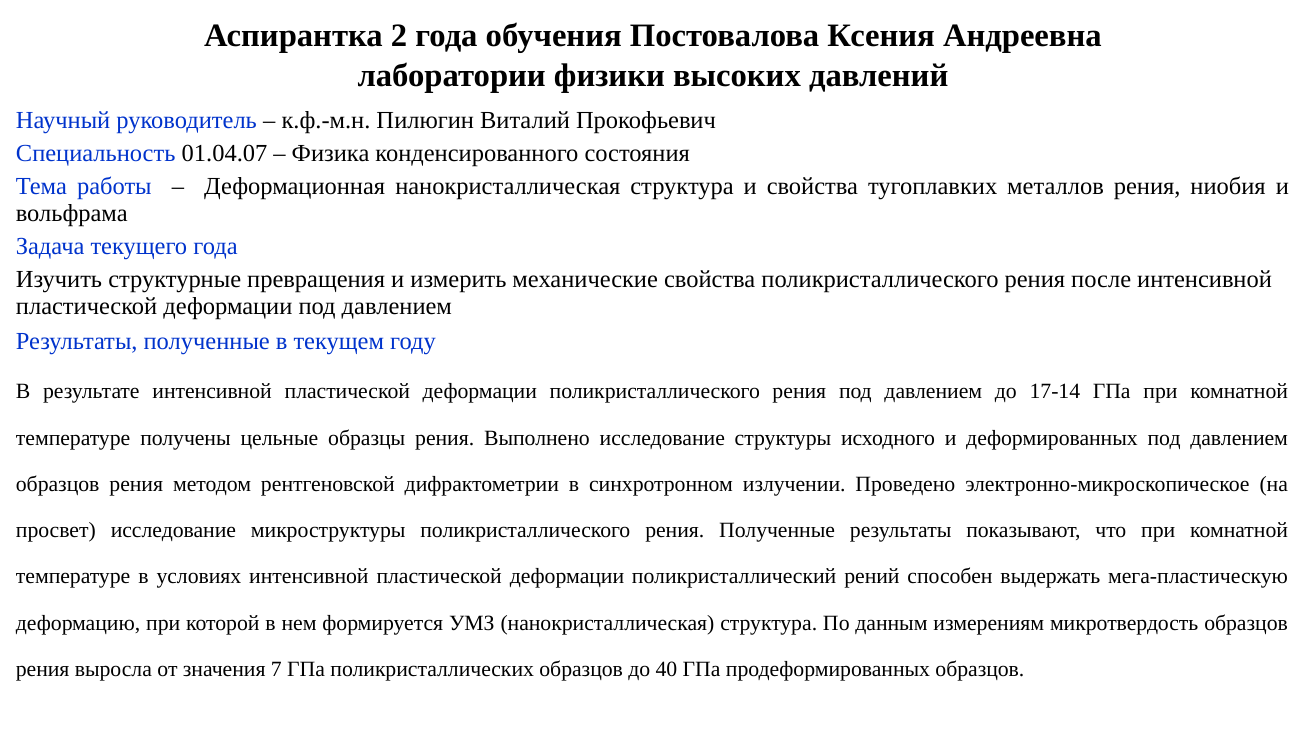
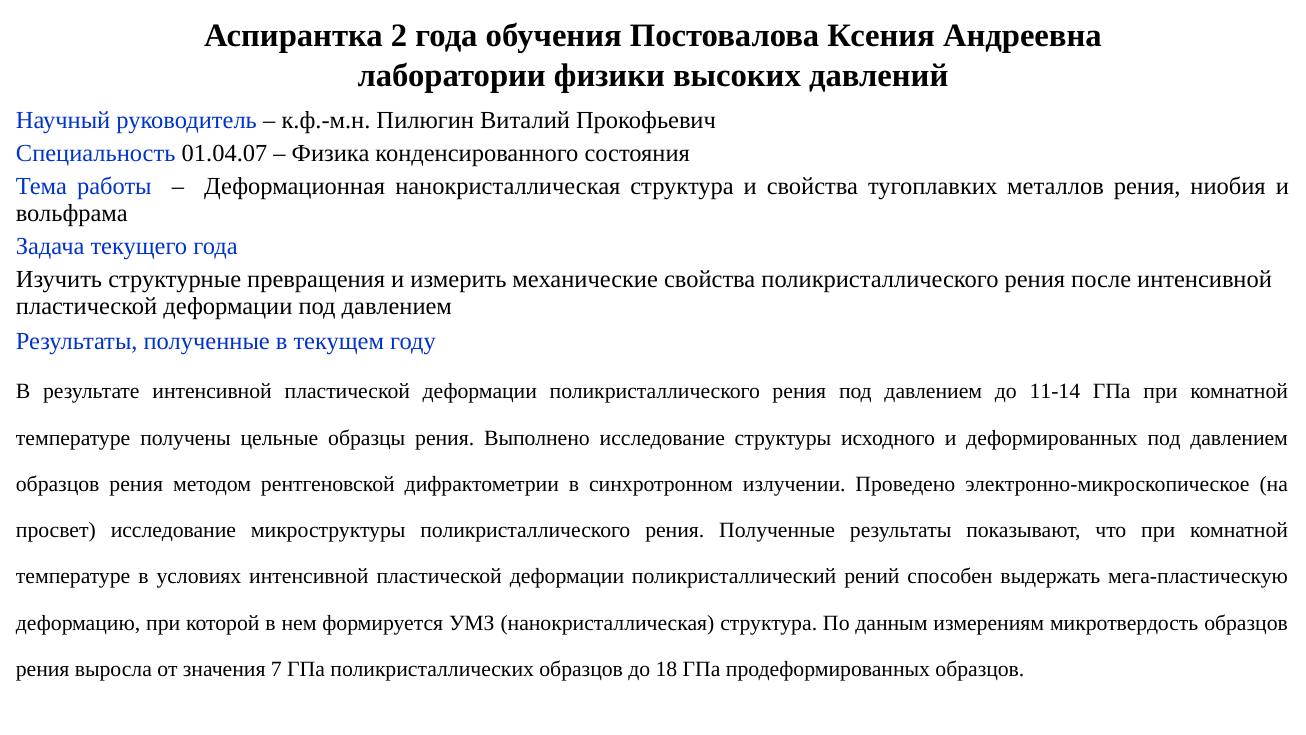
17-14: 17-14 -> 11-14 (1055, 391)
40: 40 -> 18 (666, 669)
